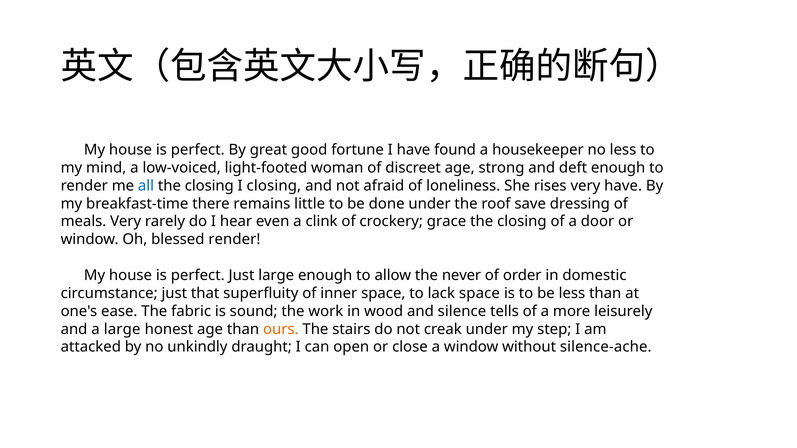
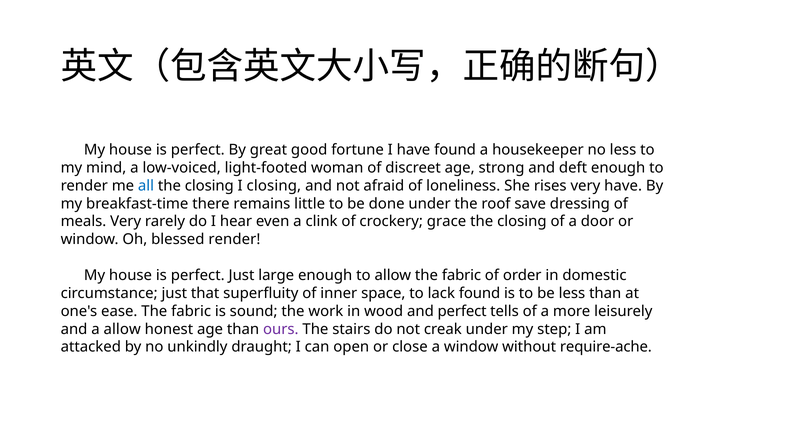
allow the never: never -> fabric (462, 276)
lack space: space -> found (480, 293)
and silence: silence -> perfect (462, 311)
a large: large -> allow (122, 329)
ours colour: orange -> purple (281, 329)
silence-ache: silence-ache -> require-ache (606, 347)
